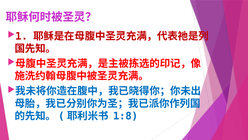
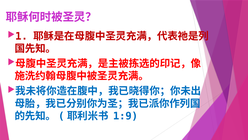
1:8: 1:8 -> 1:9 (126, 116)
